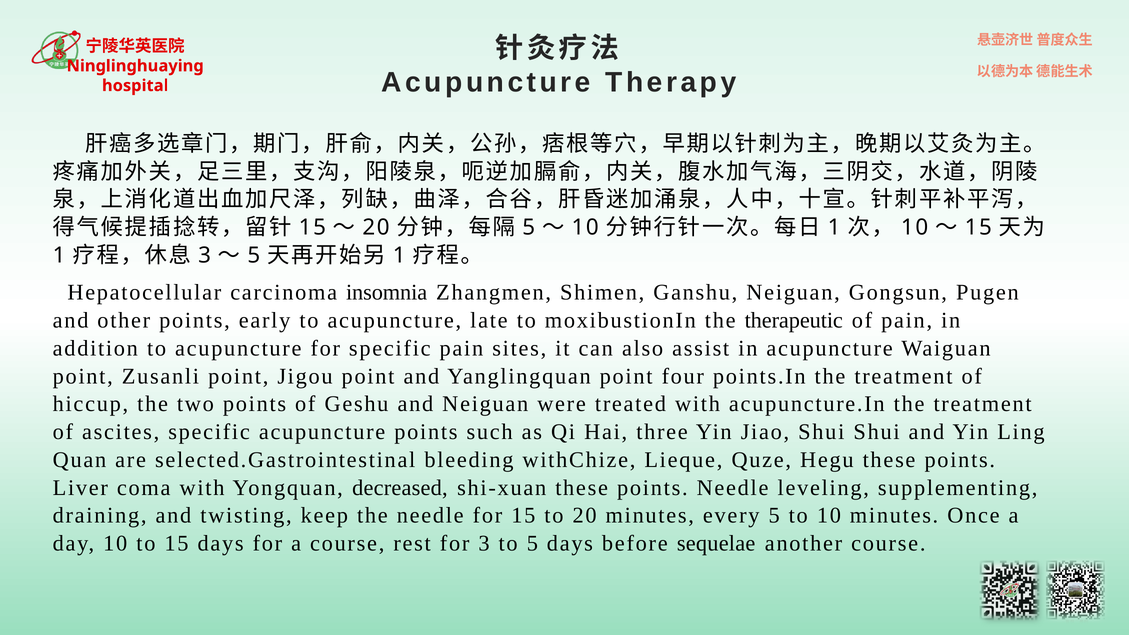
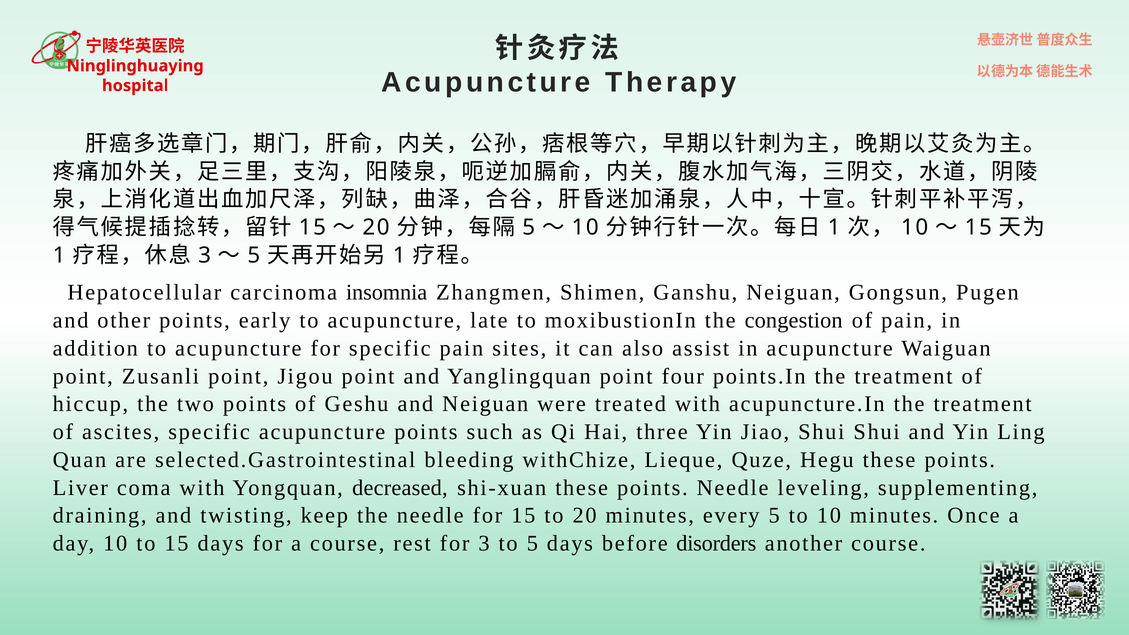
therapeutic: therapeutic -> congestion (794, 320)
sequelae: sequelae -> disorders (716, 543)
